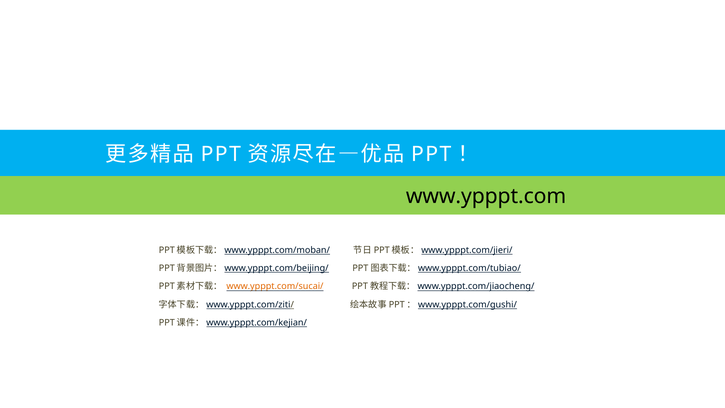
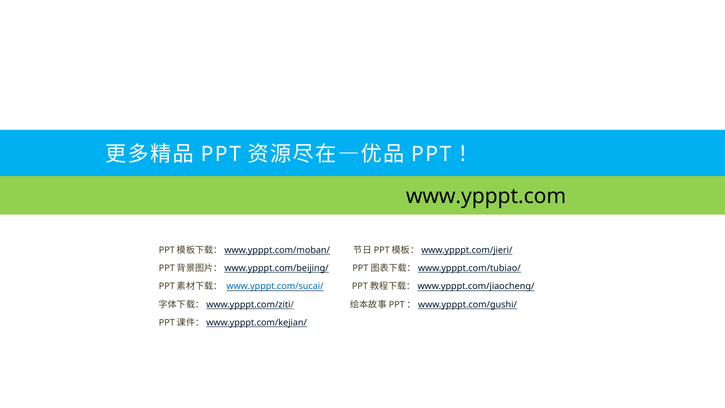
www.ypppt.com/sucai/ colour: orange -> blue (275, 286)
